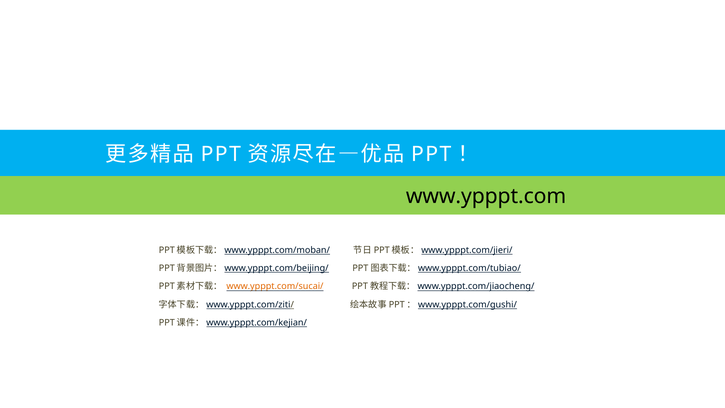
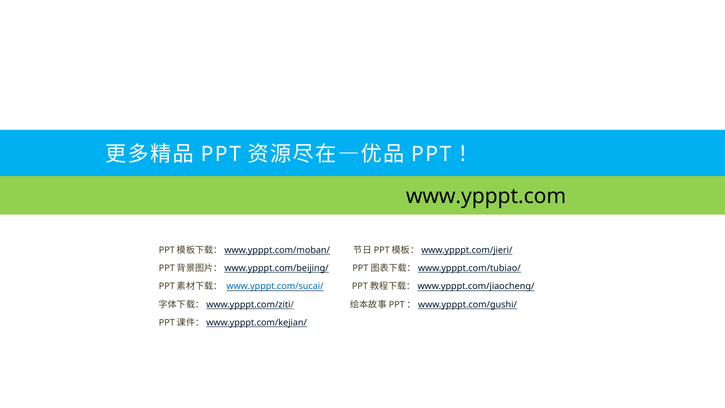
www.ypppt.com/sucai/ colour: orange -> blue (275, 286)
